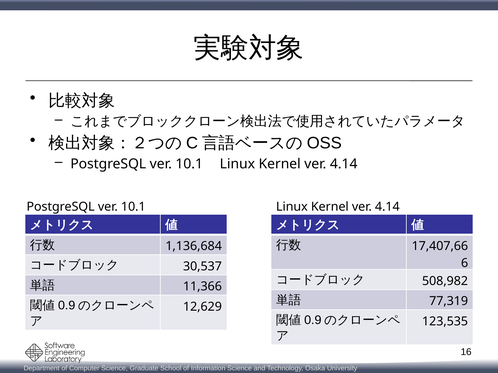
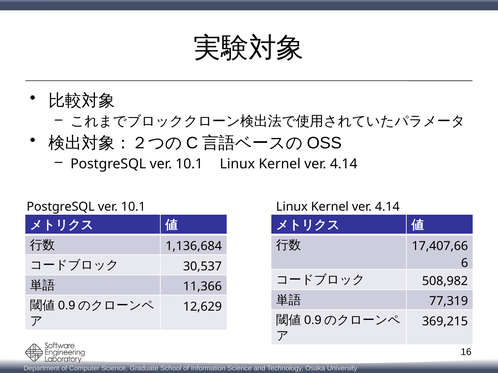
123,535: 123,535 -> 369,215 (445, 322)
